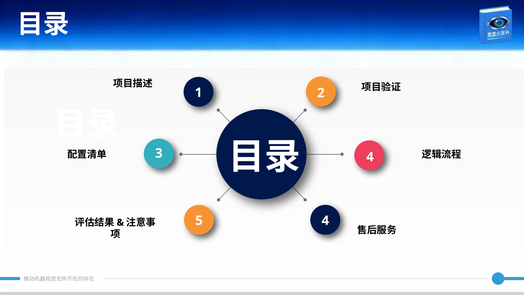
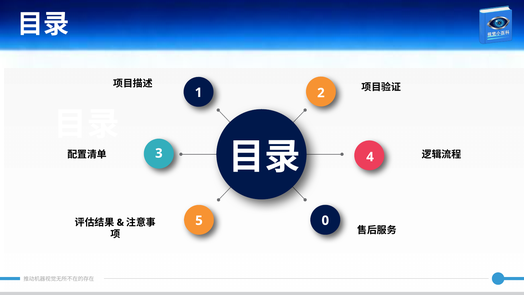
5 4: 4 -> 0 (325, 220)
